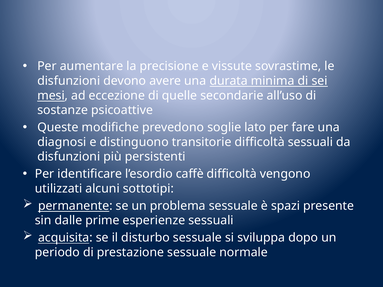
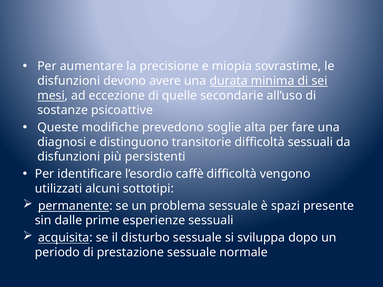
vissute: vissute -> miopia (232, 66)
lato: lato -> alta (255, 127)
